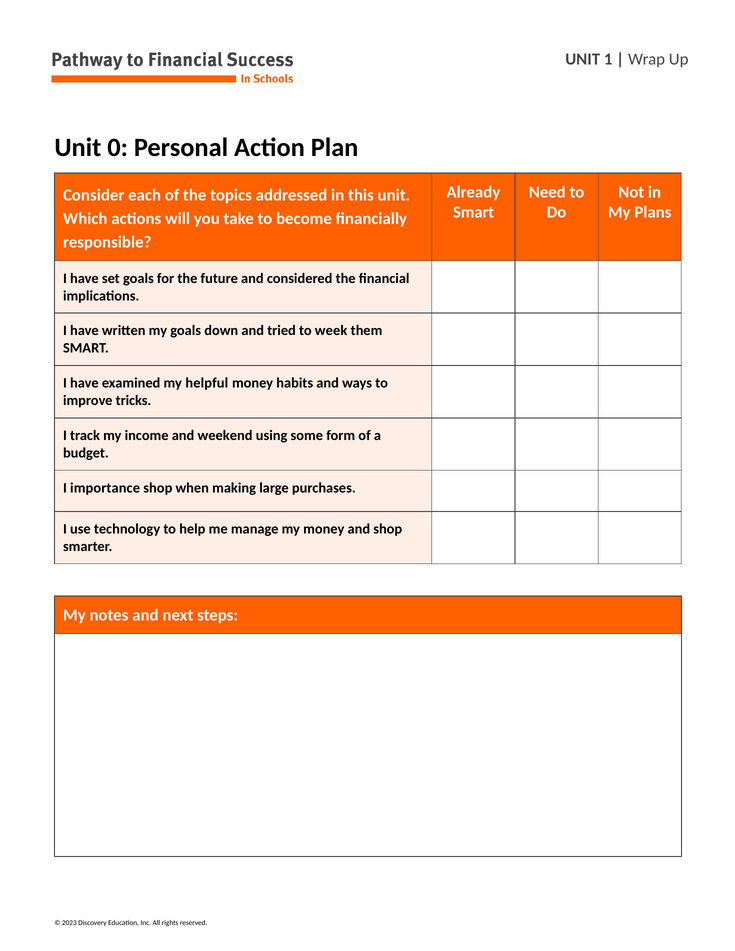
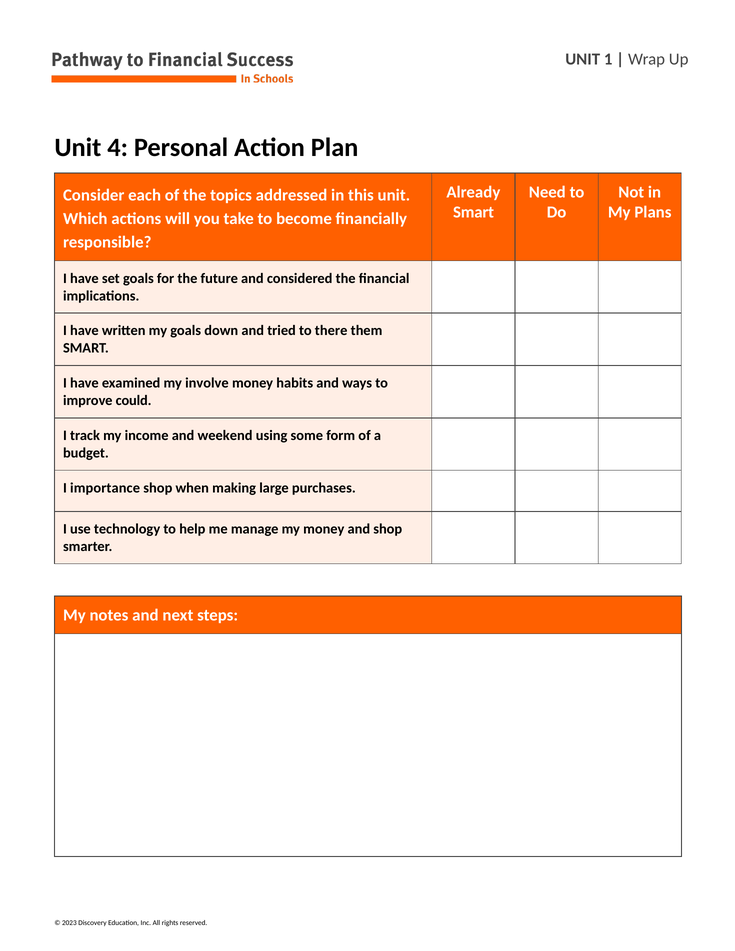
0: 0 -> 4 (118, 147)
week: week -> there (331, 331)
helpful: helpful -> involve (207, 383)
tricks: tricks -> could (134, 401)
